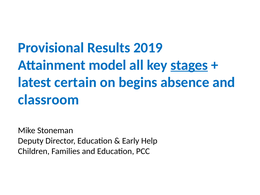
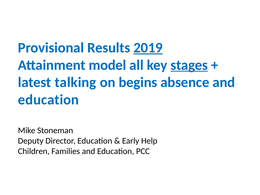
2019 underline: none -> present (148, 48)
certain: certain -> talking (75, 82)
classroom: classroom -> education (48, 100)
